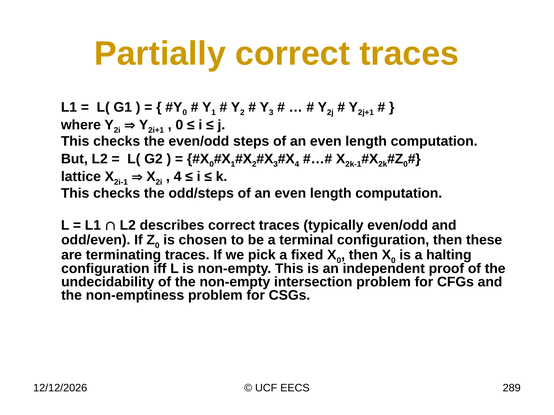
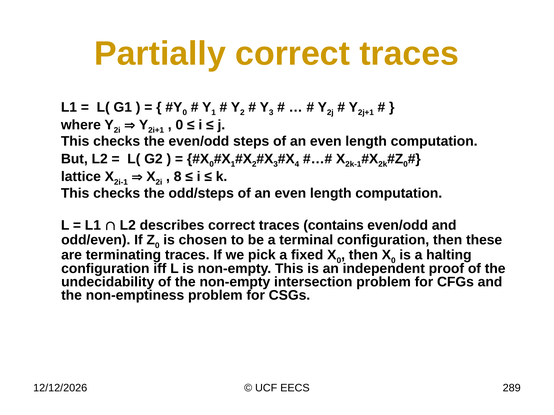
4: 4 -> 8 (178, 177)
typically: typically -> contains (334, 226)
